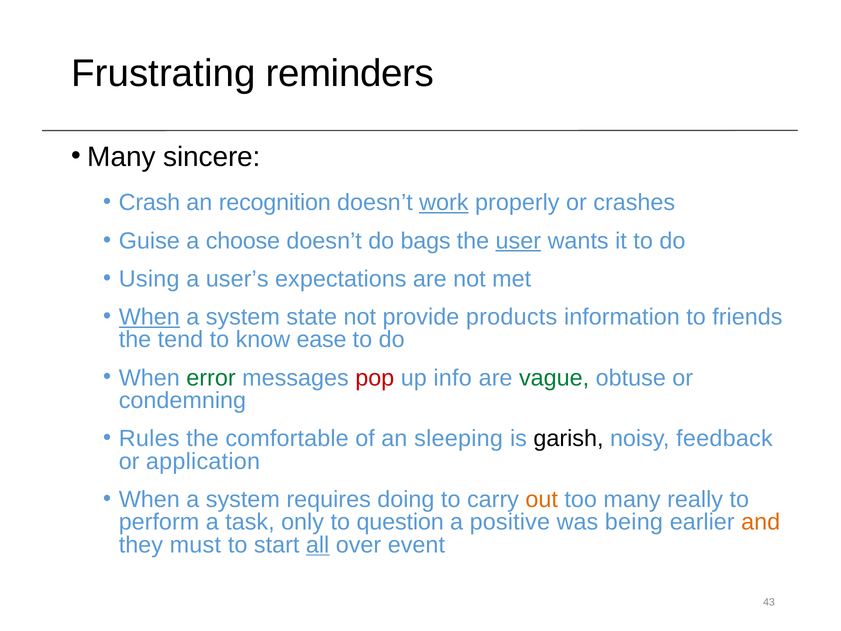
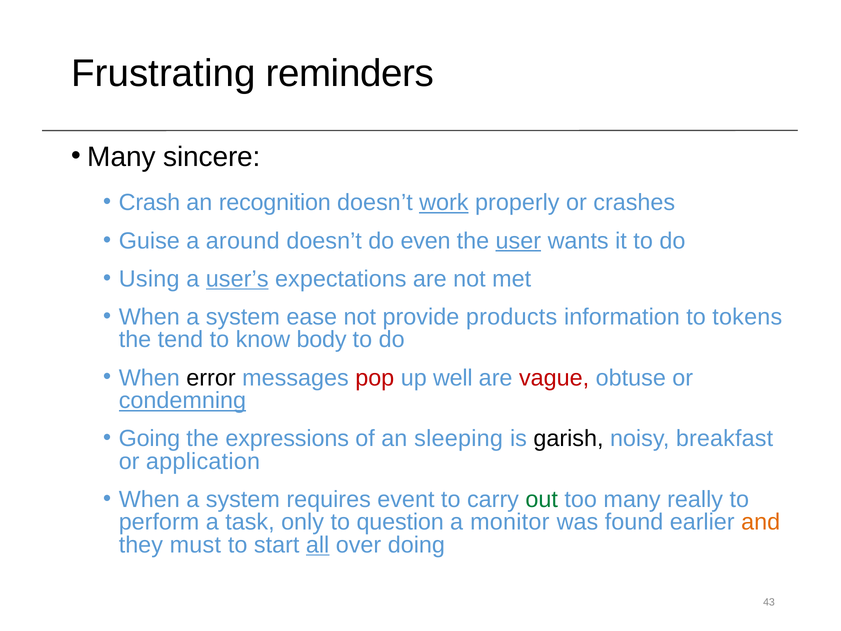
choose: choose -> around (243, 241)
bags: bags -> even (426, 241)
user’s underline: none -> present (237, 279)
When underline: present -> none (149, 317)
state: state -> ease (312, 317)
friends: friends -> tokens (747, 317)
ease: ease -> body (322, 340)
error colour: green -> black (211, 378)
info: info -> well (453, 378)
vague colour: green -> red (554, 378)
condemning underline: none -> present (182, 400)
Rules: Rules -> Going (149, 438)
comfortable: comfortable -> expressions (287, 438)
feedback: feedback -> breakfast (725, 438)
doing: doing -> event (406, 499)
out colour: orange -> green (542, 499)
positive: positive -> monitor (510, 522)
being: being -> found (634, 522)
event: event -> doing (416, 545)
